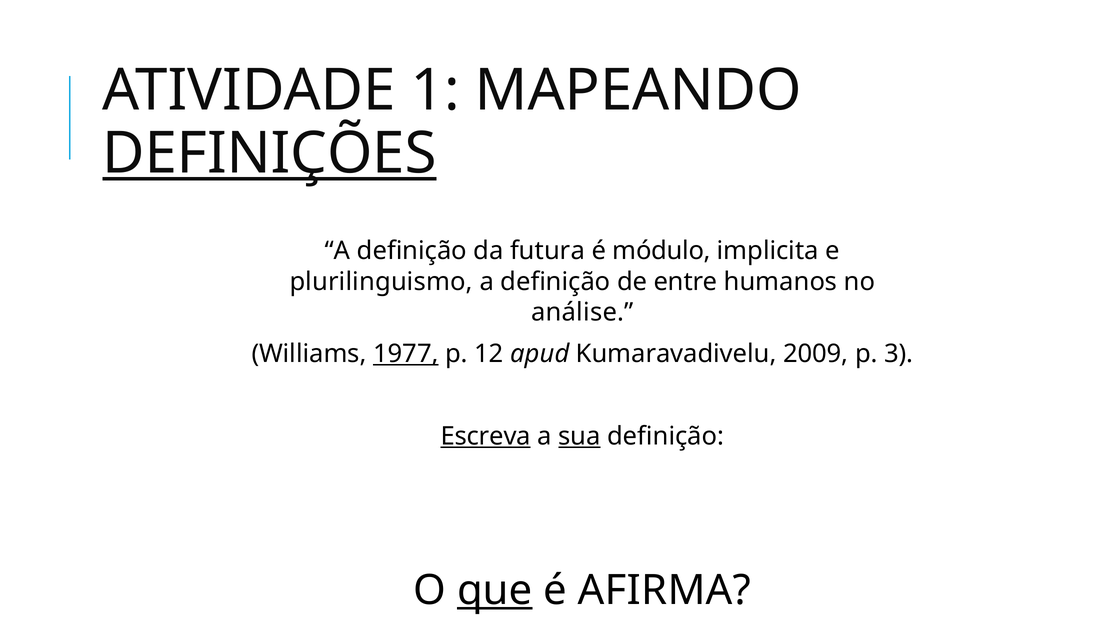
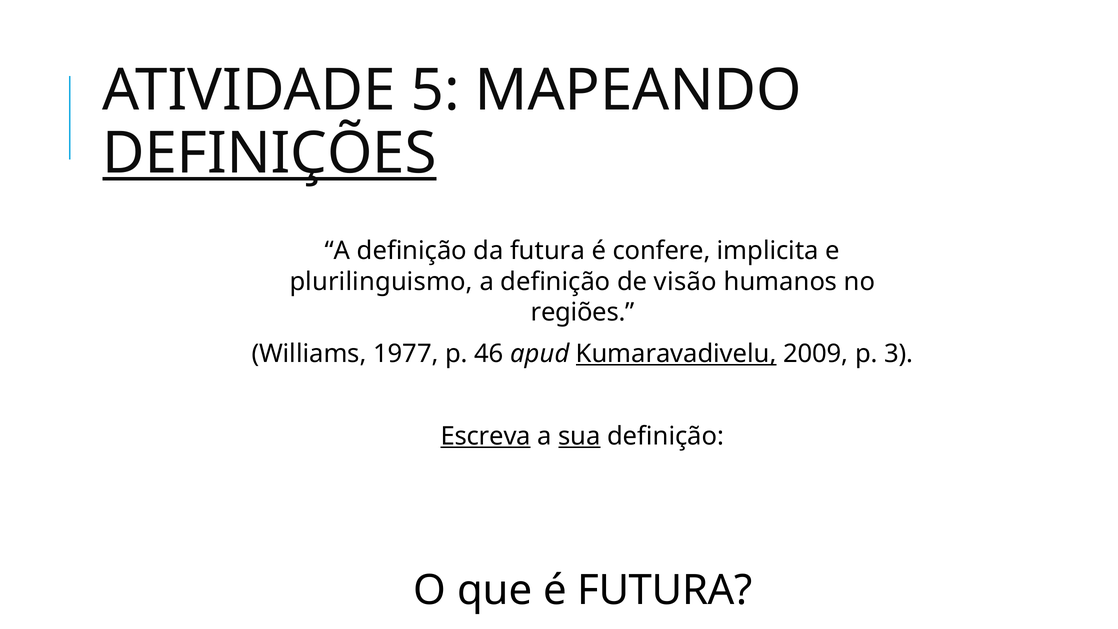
1: 1 -> 5 (435, 91)
módulo: módulo -> confere (662, 251)
entre: entre -> visão (685, 282)
análise: análise -> regiões (583, 312)
1977 underline: present -> none (406, 354)
12: 12 -> 46 (489, 354)
Kumaravadivelu underline: none -> present (676, 354)
que underline: present -> none (495, 590)
é AFIRMA: AFIRMA -> FUTURA (665, 590)
